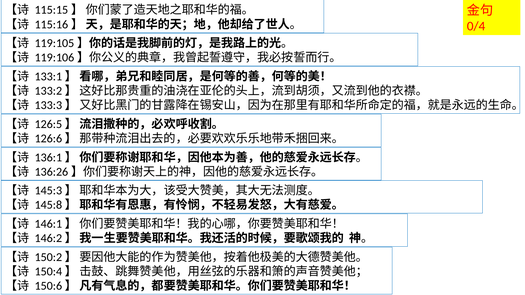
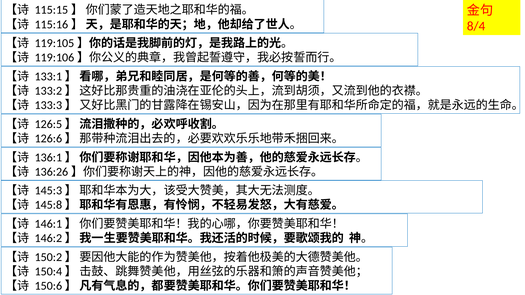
0/4: 0/4 -> 8/4 (476, 26)
